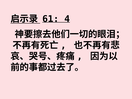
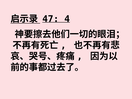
61: 61 -> 47 (51, 19)
